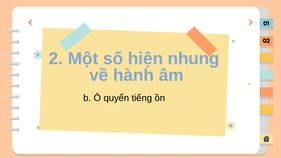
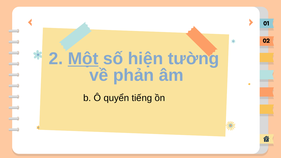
Một underline: none -> present (83, 59)
nhung: nhung -> tường (194, 59)
hành: hành -> phản (134, 75)
